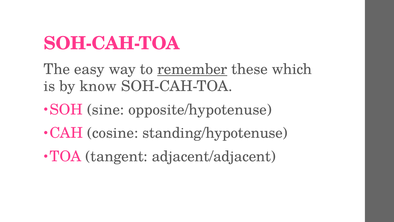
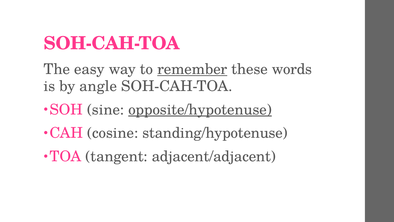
which: which -> words (292, 69)
know: know -> angle (98, 86)
opposite/hypotenuse underline: none -> present (200, 109)
